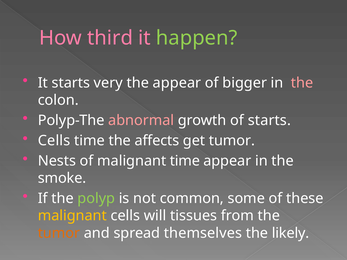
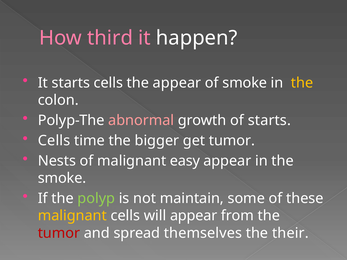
happen colour: light green -> white (197, 38)
starts very: very -> cells (108, 83)
of bigger: bigger -> smoke (245, 83)
the colour: pink -> yellow (302, 83)
affects: affects -> bigger (157, 141)
malignant time: time -> easy (185, 161)
common: common -> maintain (192, 199)
will tissues: tissues -> appear (194, 216)
tumor colour: orange -> red (59, 233)
likely: likely -> their (290, 233)
